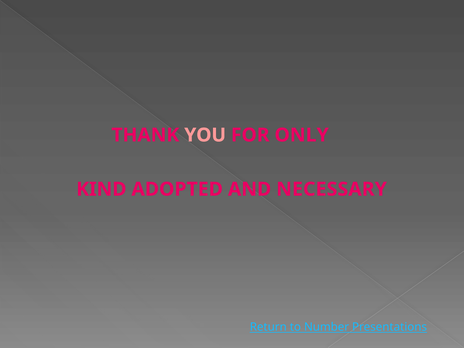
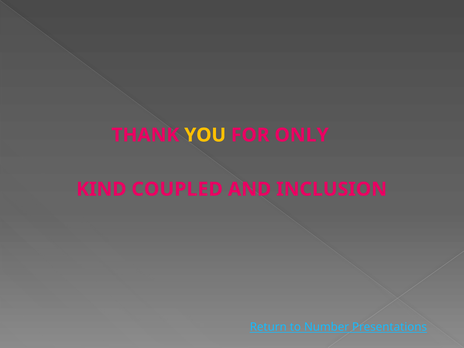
YOU colour: pink -> yellow (205, 135)
ADOPTED: ADOPTED -> COUPLED (177, 189)
NECESSARY: NECESSARY -> INCLUSION (332, 189)
